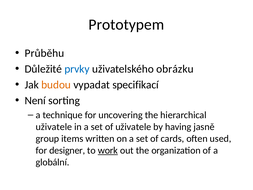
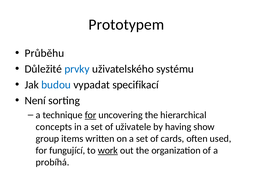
obrázku: obrázku -> systému (175, 69)
budou colour: orange -> blue (56, 85)
for underline: none -> present (91, 115)
uživatele: uživatele -> concepts (54, 127)
jasně: jasně -> show (204, 127)
designer: designer -> fungující (67, 150)
globální: globální -> probíhá (53, 162)
